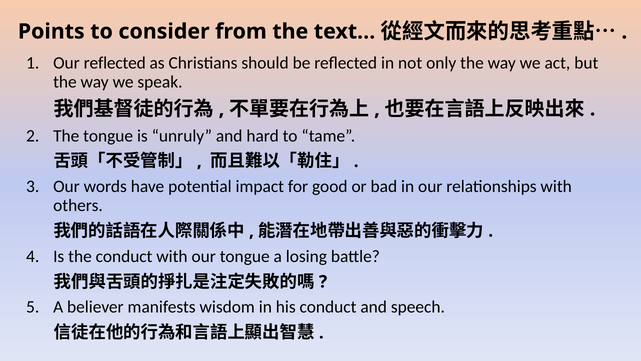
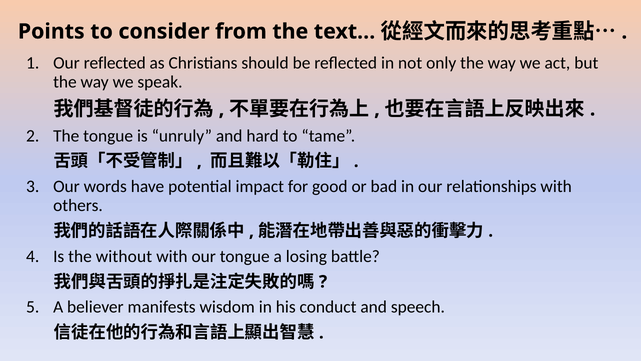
the conduct: conduct -> without (124, 256)
